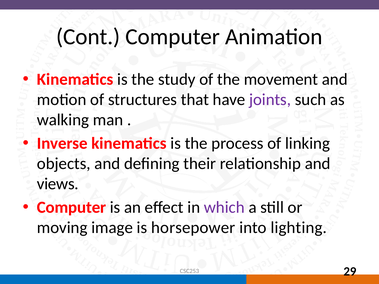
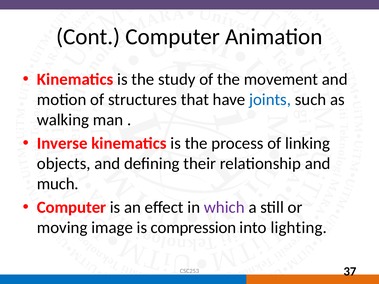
joints colour: purple -> blue (270, 100)
views: views -> much (58, 184)
horsepower: horsepower -> compression (193, 228)
29: 29 -> 37 (350, 272)
